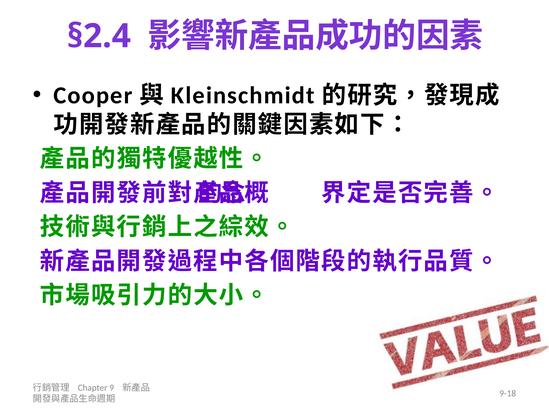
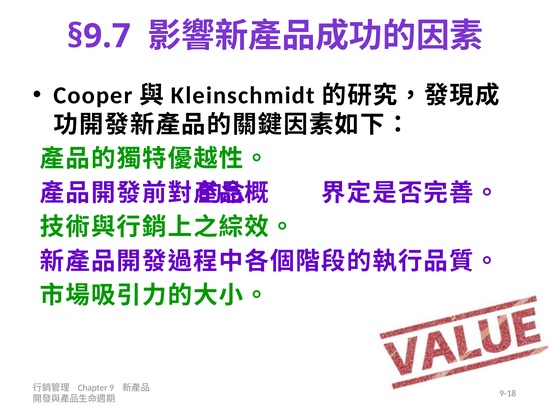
§2.4: §2.4 -> §9.7 (99, 36)
